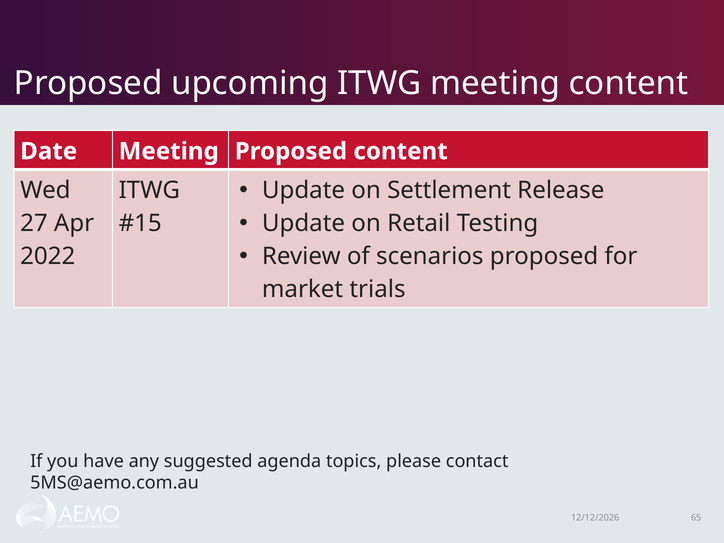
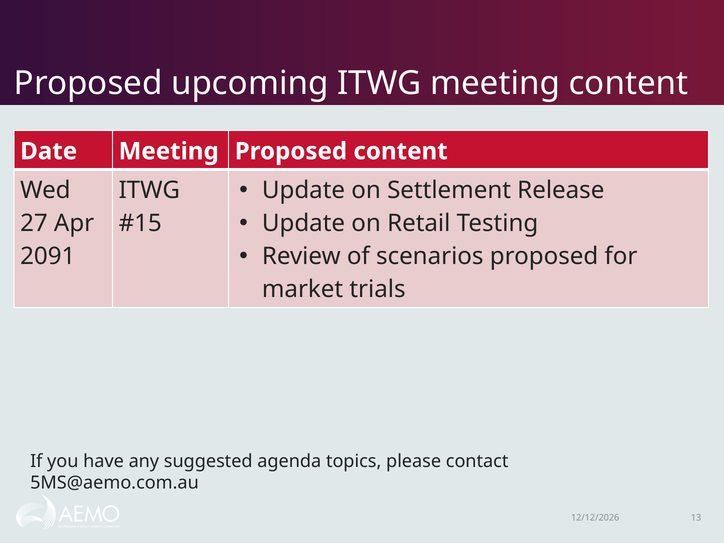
2022: 2022 -> 2091 (48, 256)
65: 65 -> 13 (696, 518)
